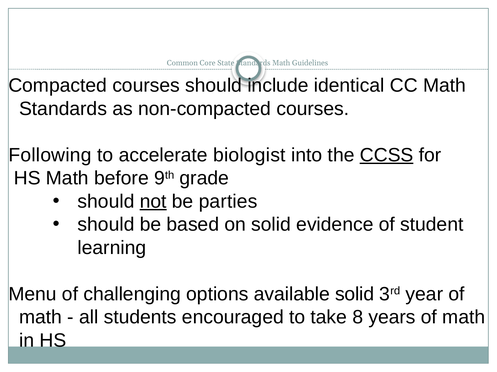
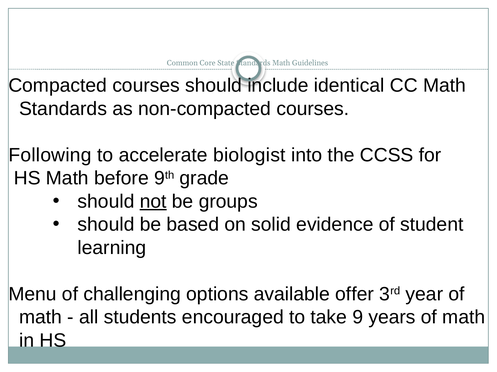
CCSS underline: present -> none (387, 155)
parties: parties -> groups (228, 202)
available solid: solid -> offer (355, 295)
8: 8 -> 9 (358, 318)
